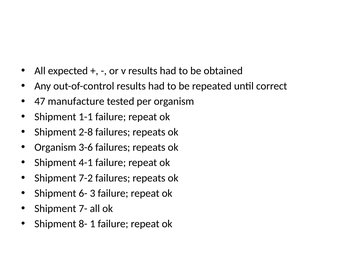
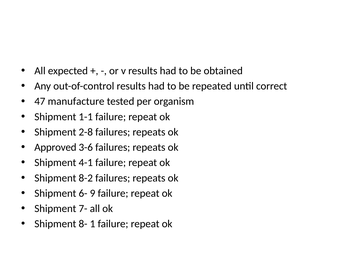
Organism: Organism -> Approved (55, 147)
7-2: 7-2 -> 8-2 (86, 178)
3: 3 -> 9 (93, 193)
